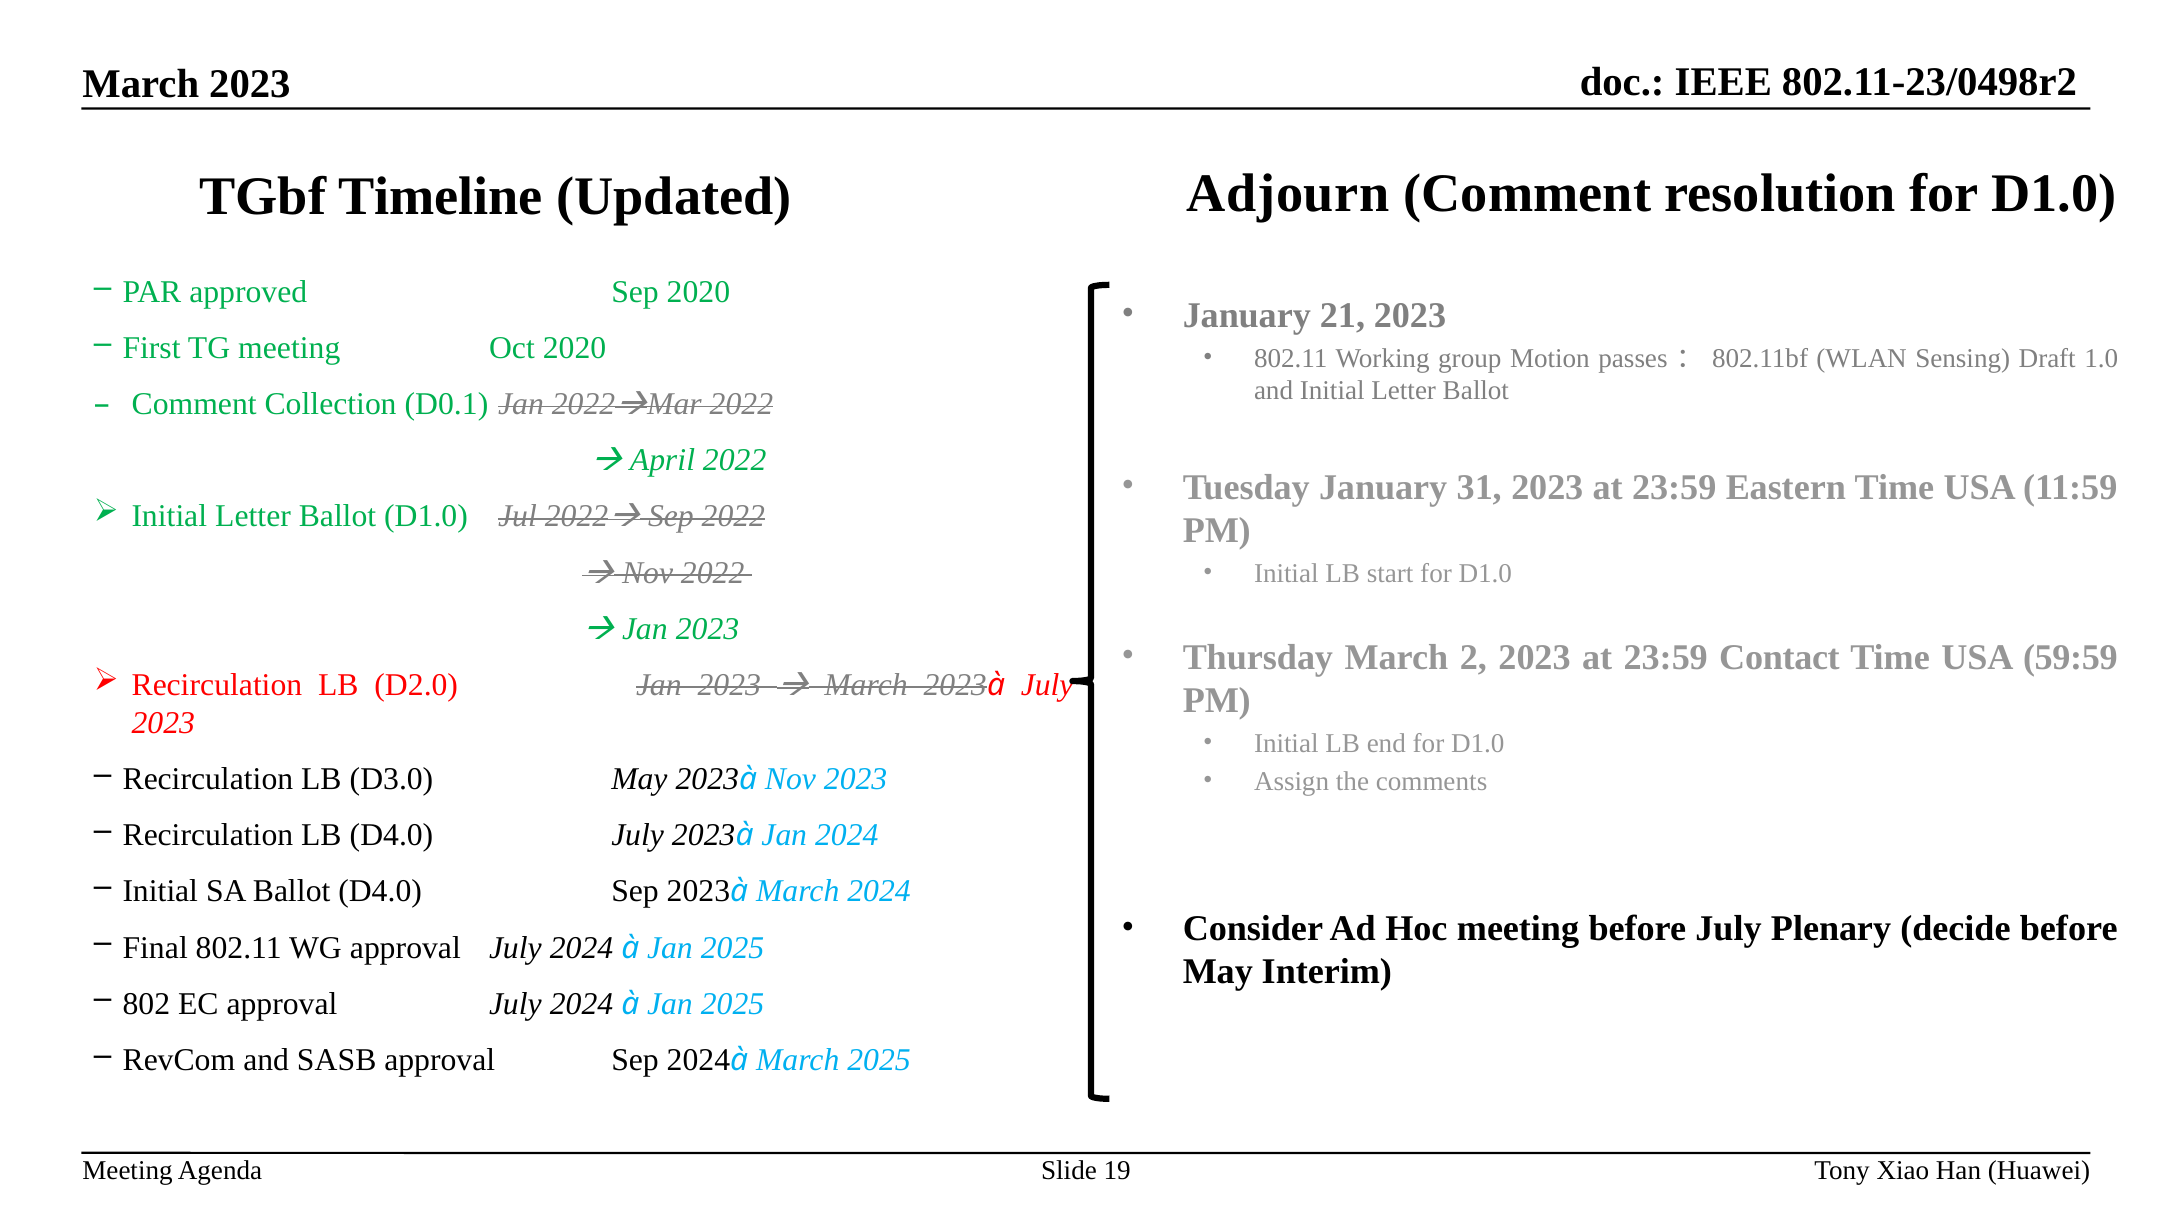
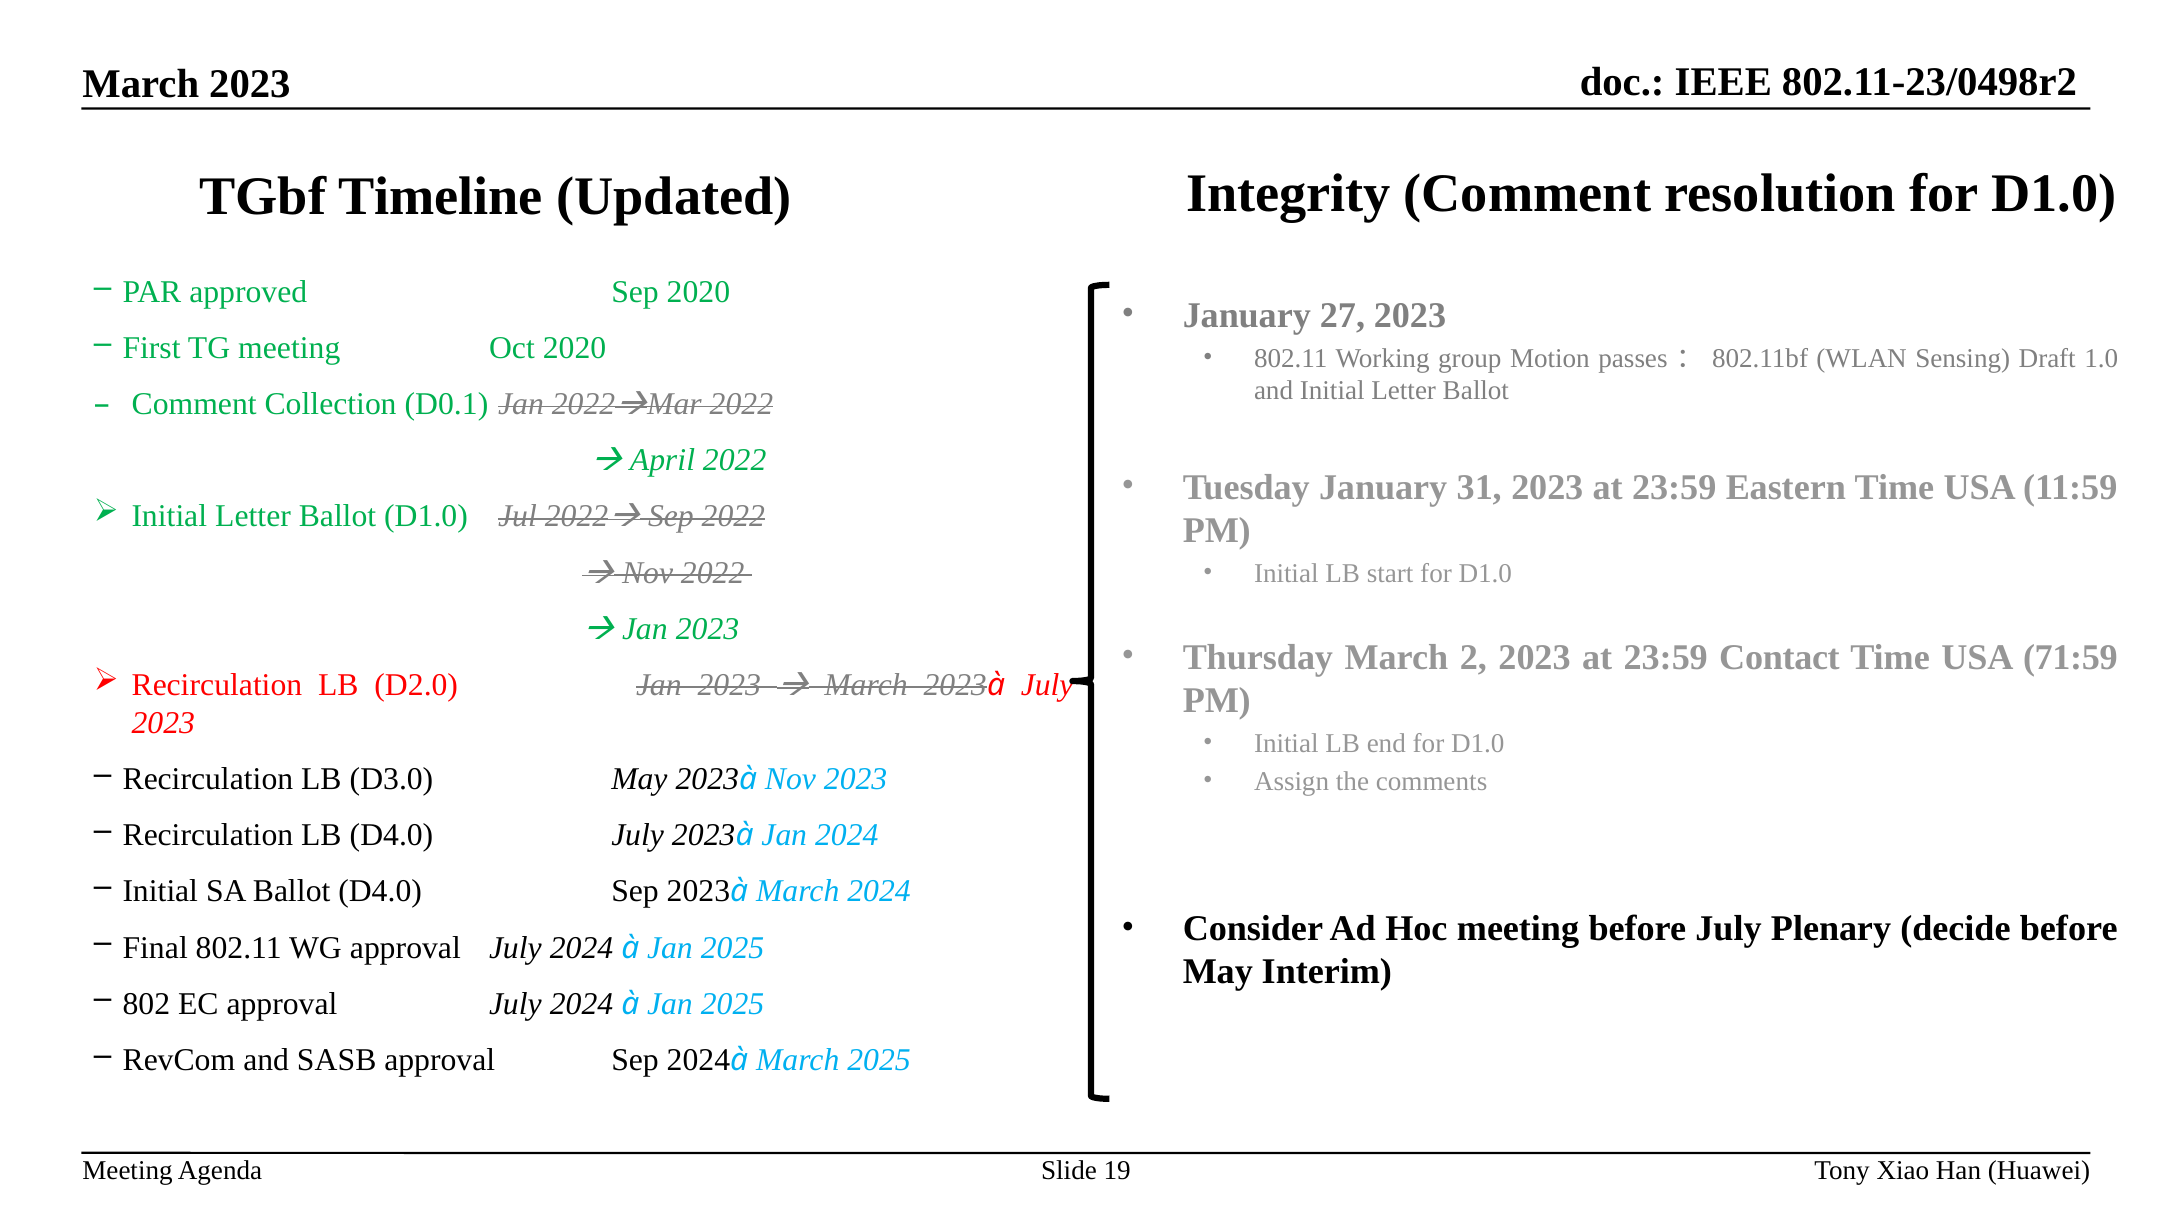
Adjourn: Adjourn -> Integrity (1288, 194)
21: 21 -> 27 (1342, 315)
59:59: 59:59 -> 71:59 (2070, 658)
